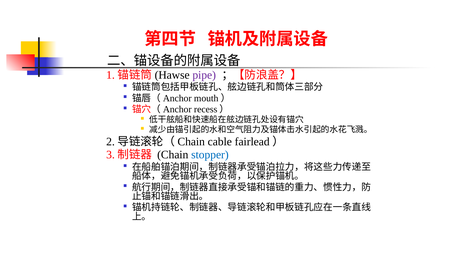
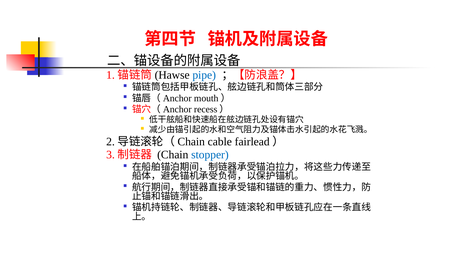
pipe colour: purple -> blue (204, 75)
